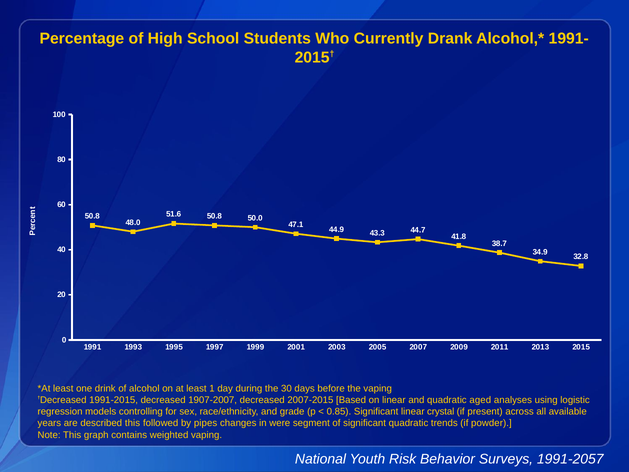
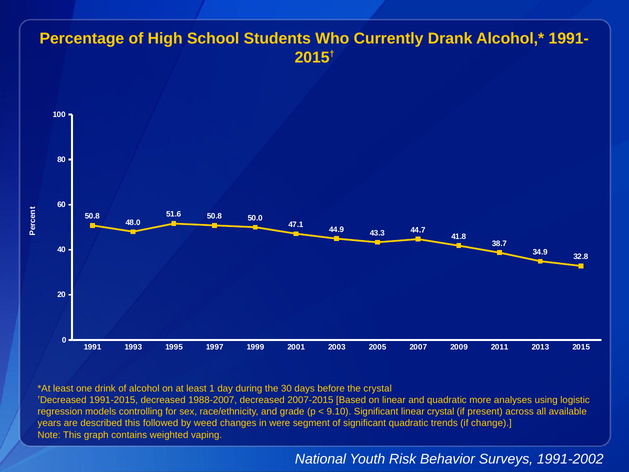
the vaping: vaping -> crystal (378, 388)
1907-2007: 1907-2007 -> 1988-2007 (213, 400)
aged: aged -> more (480, 400)
0.85: 0.85 -> 9.10 (339, 412)
pipes: pipes -> weed (206, 423)
powder: powder -> change (491, 423)
1991-2057: 1991-2057 -> 1991-2002 (570, 459)
